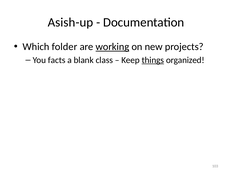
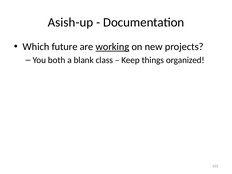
folder: folder -> future (65, 47)
facts: facts -> both (57, 60)
things underline: present -> none (153, 60)
